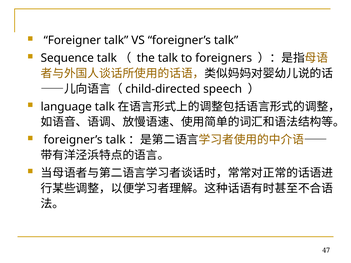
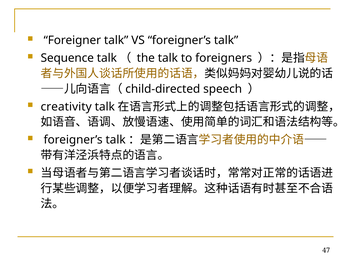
language: language -> creativity (66, 107)
